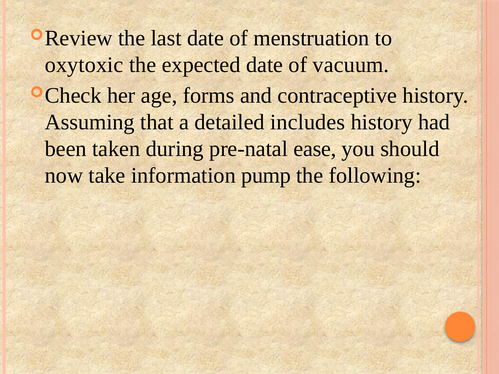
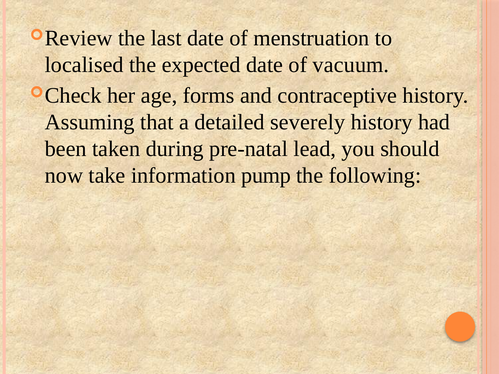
oxytoxic: oxytoxic -> localised (84, 65)
includes: includes -> severely (308, 122)
ease: ease -> lead (315, 149)
